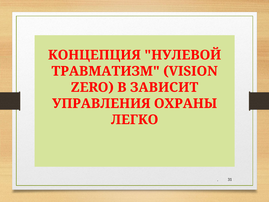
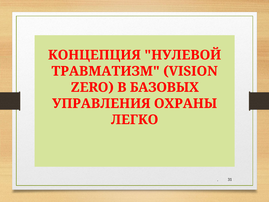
ЗАВИСИТ: ЗАВИСИТ -> БАЗОВЫХ (164, 87)
